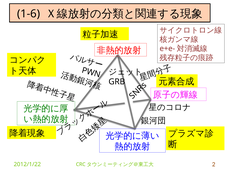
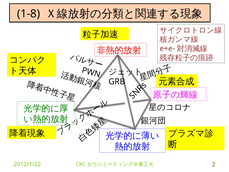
1-6: 1-6 -> 1-8 (29, 14)
